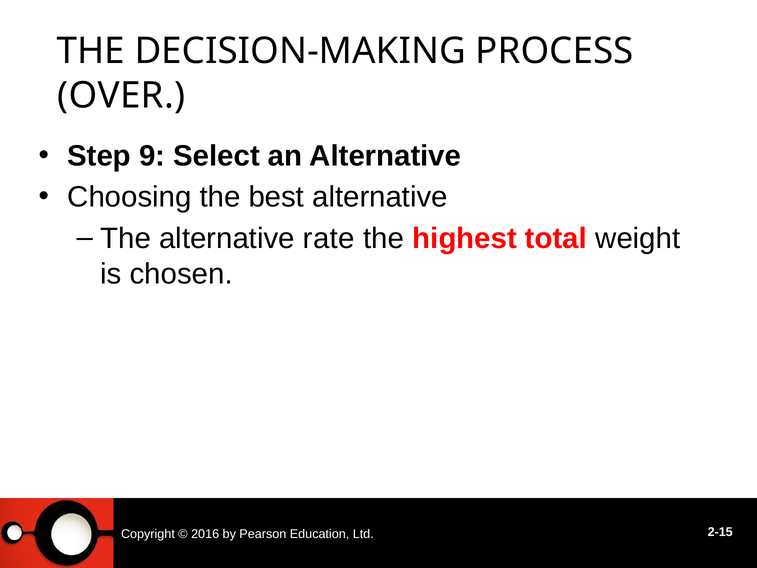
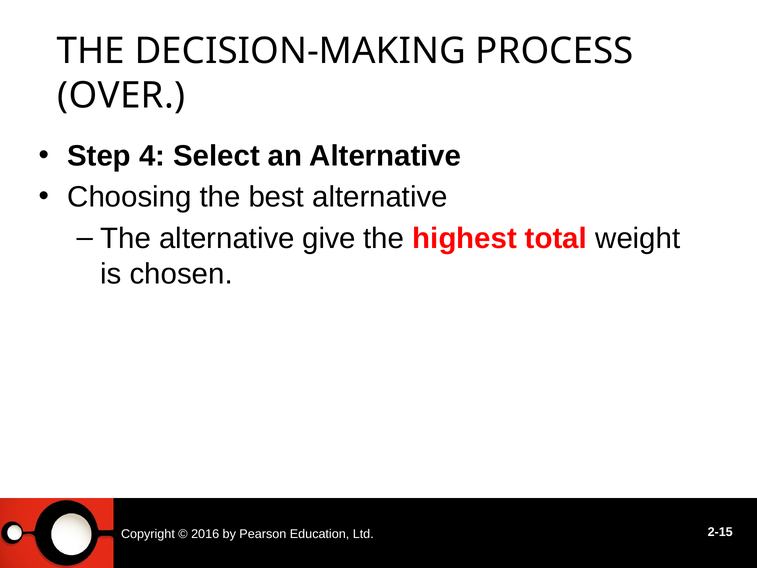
9: 9 -> 4 (152, 156)
rate: rate -> give (329, 238)
